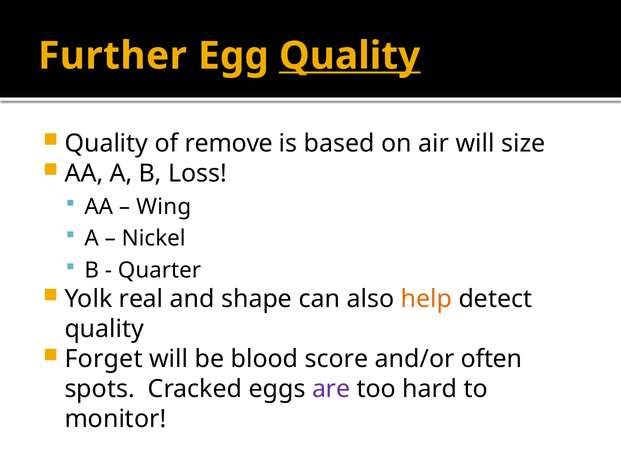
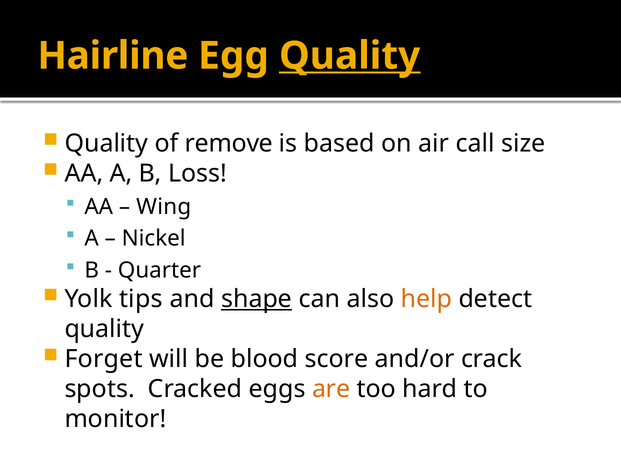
Further: Further -> Hairline (113, 56)
air will: will -> call (475, 144)
real: real -> tips (141, 299)
shape underline: none -> present (257, 299)
often: often -> crack (491, 359)
are colour: purple -> orange (331, 389)
